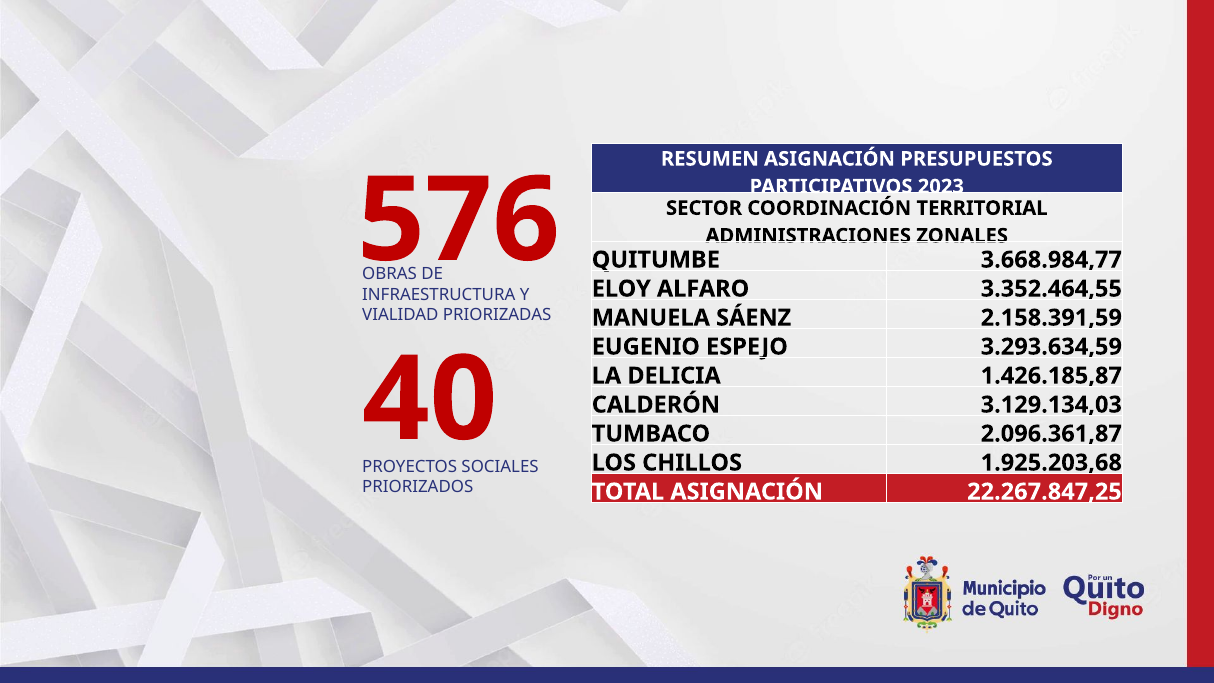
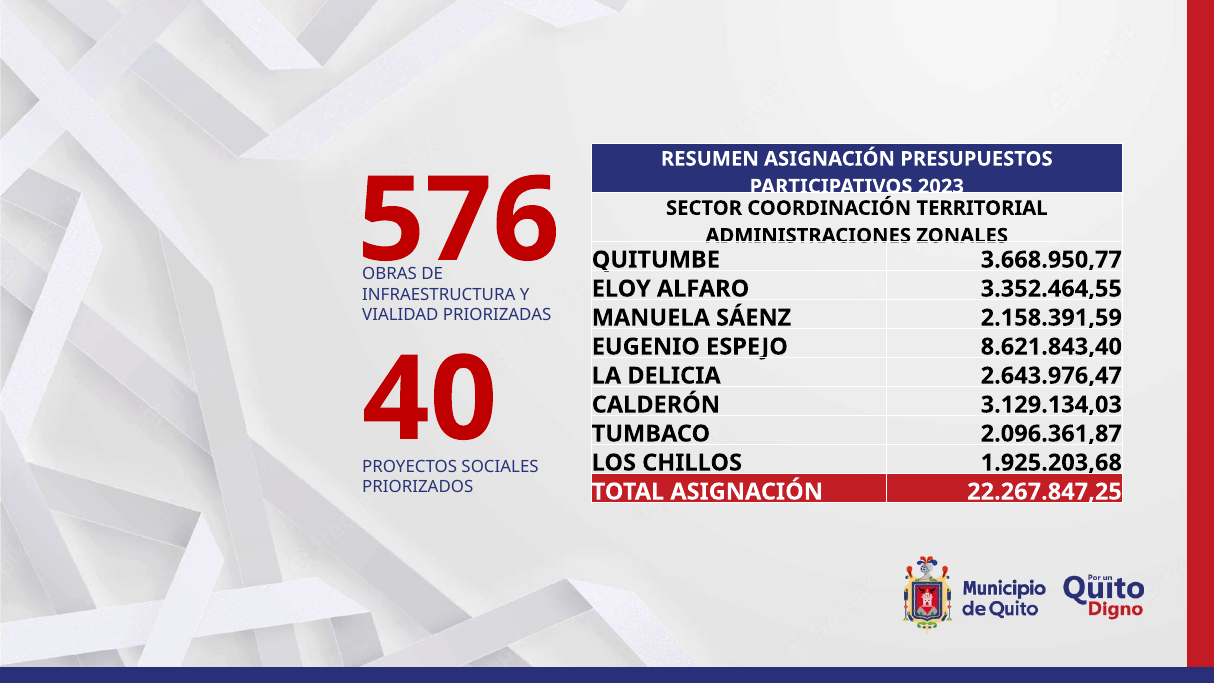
3.668.984,77: 3.668.984,77 -> 3.668.950,77 (1051, 260)
3.293.634,59: 3.293.634,59 -> 8.621.843,40 (1051, 347)
1.426.185,87: 1.426.185,87 -> 2.643.976,47 (1051, 376)
